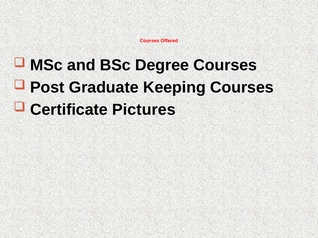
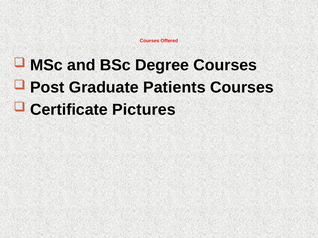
Keeping: Keeping -> Patients (174, 88)
